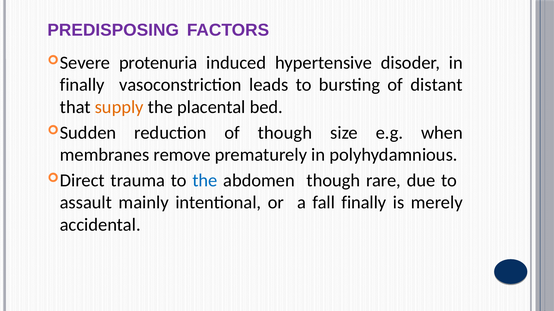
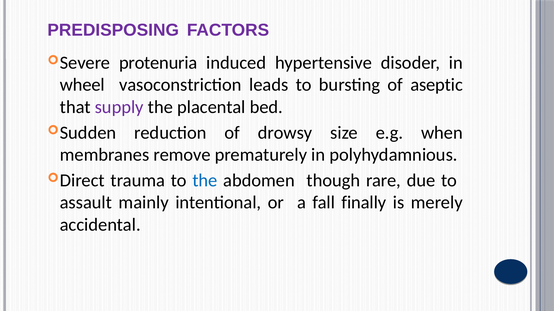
finally: finally -> wheel (82, 85)
distant: distant -> aseptic (437, 85)
supply colour: orange -> purple (119, 107)
of though: though -> drowsy (285, 133)
